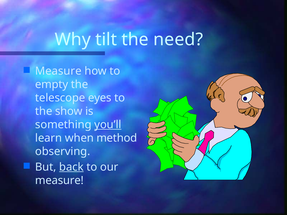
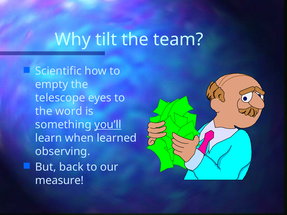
need: need -> team (178, 39)
Measure: Measure -> Scientific (58, 71)
show: show -> word (69, 111)
method: method -> learned (117, 138)
back underline: present -> none (71, 167)
